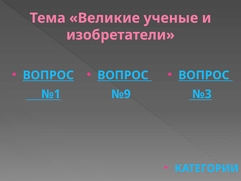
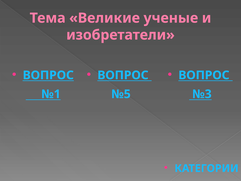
№9: №9 -> №5 (121, 94)
